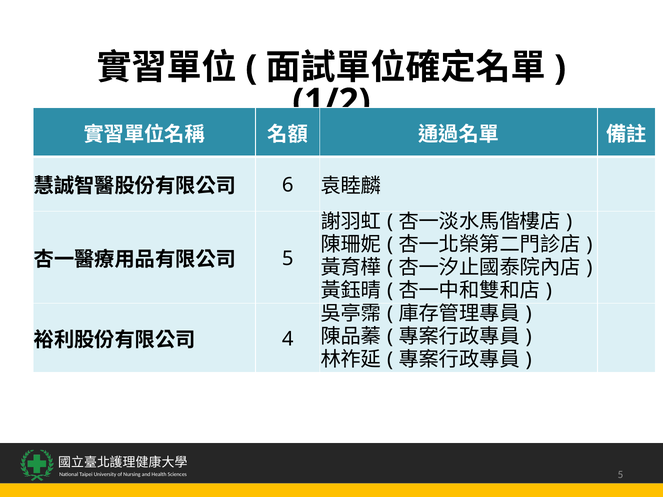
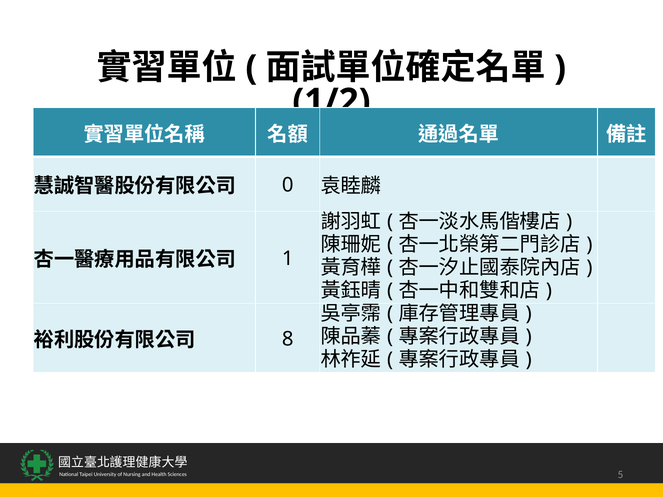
6: 6 -> 0 (288, 185)
5: 5 -> 1 (288, 259)
4: 4 -> 8 (288, 339)
